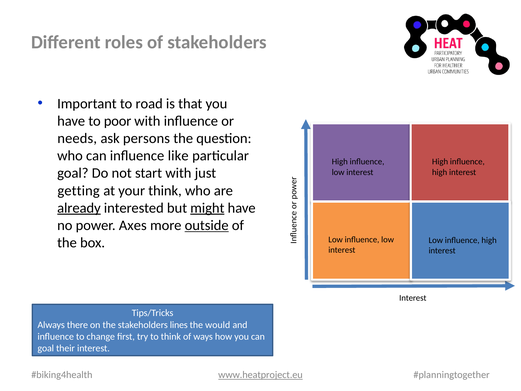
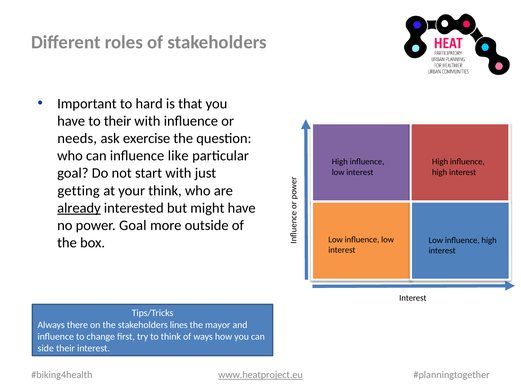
road: road -> hard (149, 104)
to poor: poor -> their (118, 121)
persons: persons -> exercise (147, 138)
might underline: present -> none (207, 208)
power Axes: Axes -> Goal (133, 225)
outside underline: present -> none (207, 225)
would: would -> mayor (218, 325)
goal: goal -> side (46, 348)
